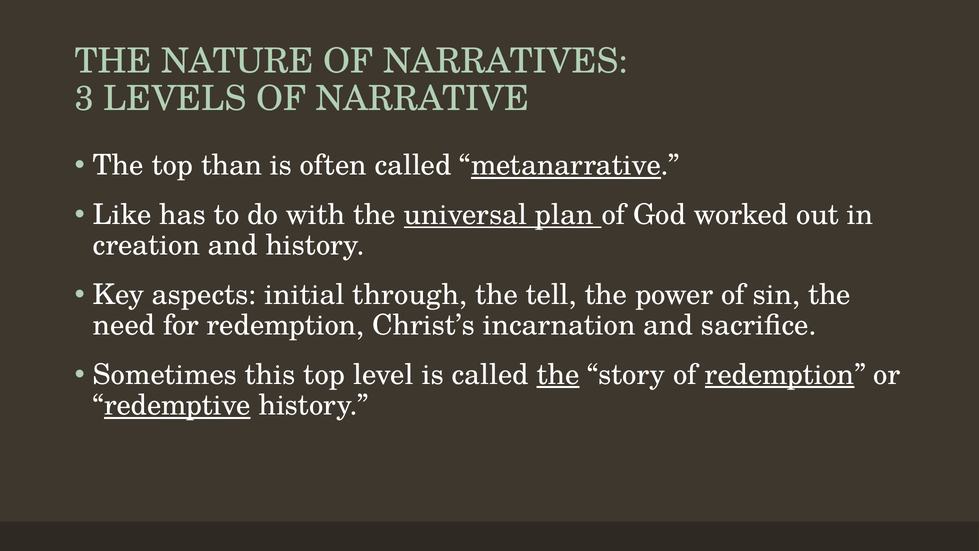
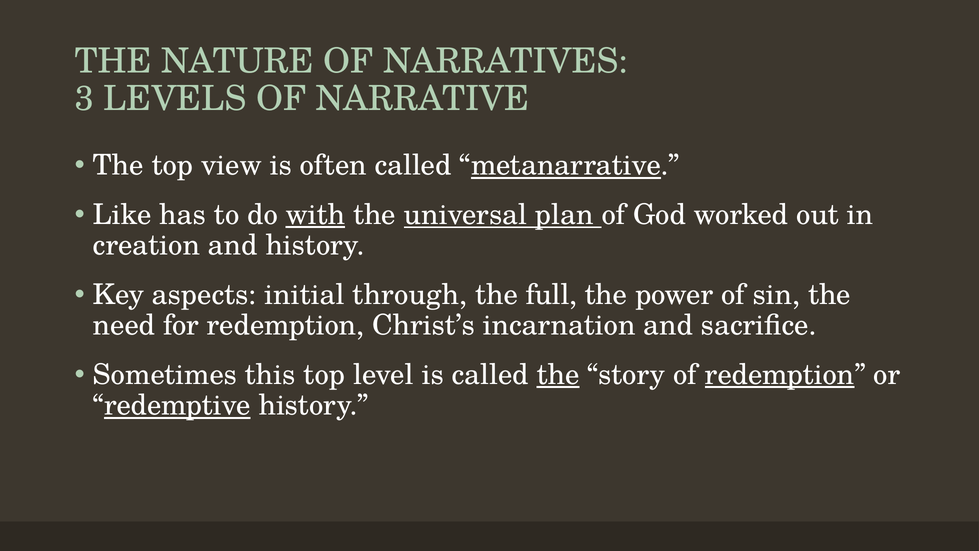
than: than -> view (231, 165)
with underline: none -> present (316, 215)
tell: tell -> full (551, 295)
